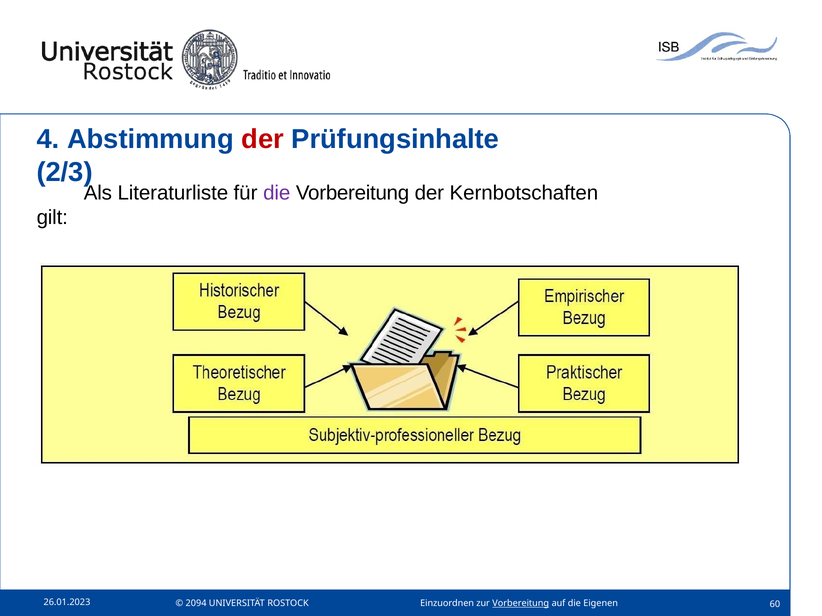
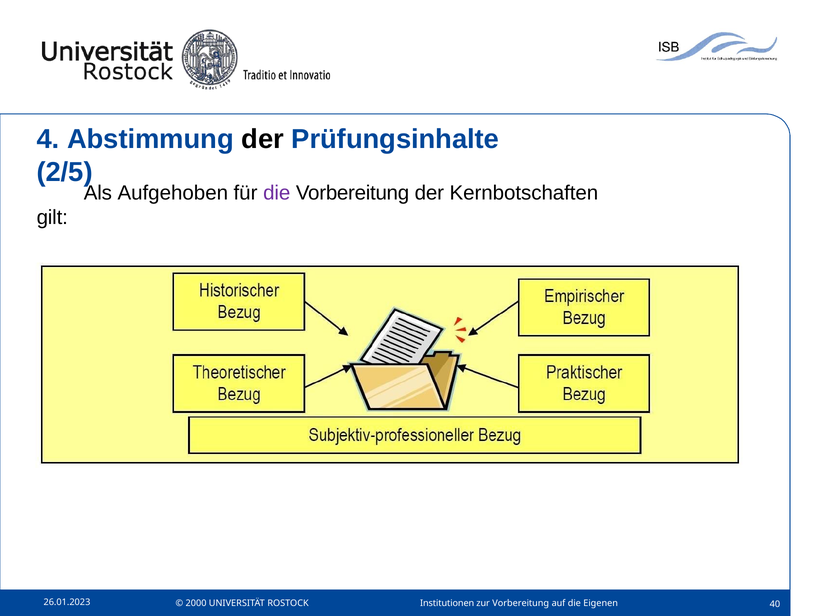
der colour: red -> black (263, 139)
2/3: 2/3 -> 2/5 (65, 172)
Literaturliste: Literaturliste -> Aufgehoben (173, 193)
60: 60 -> 40 (775, 605)
2094: 2094 -> 2000 (196, 604)
Einzuordnen: Einzuordnen -> Institutionen (447, 604)
Vorbereitung underline: present -> none (521, 604)
